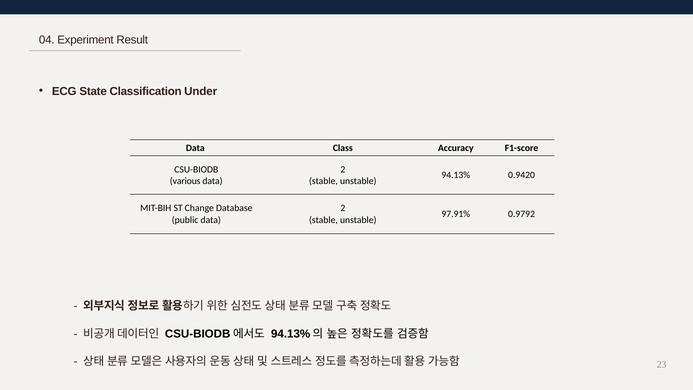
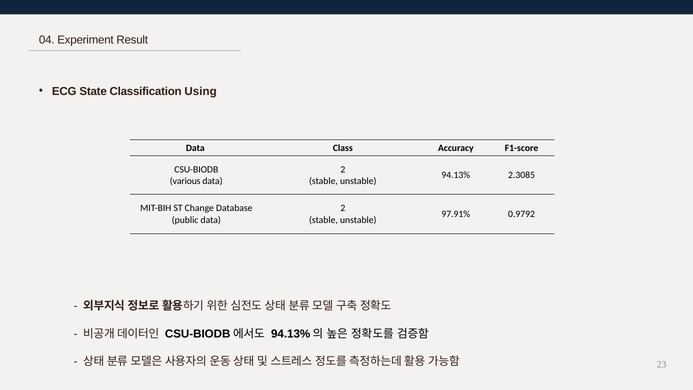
Under: Under -> Using (201, 91)
0.9420: 0.9420 -> 2.3085 (522, 175)
